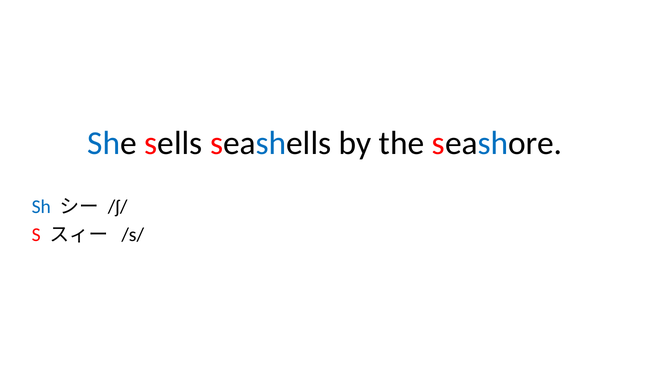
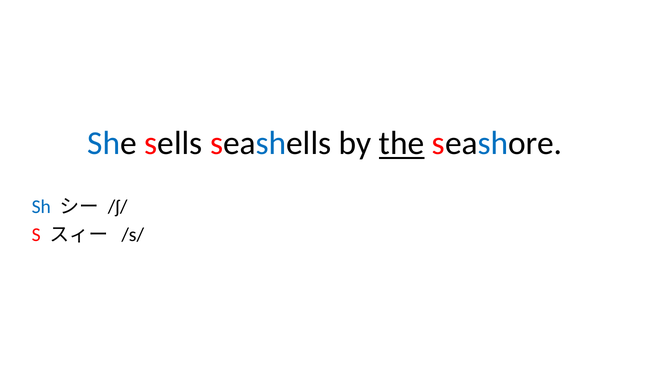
the underline: none -> present (402, 144)
